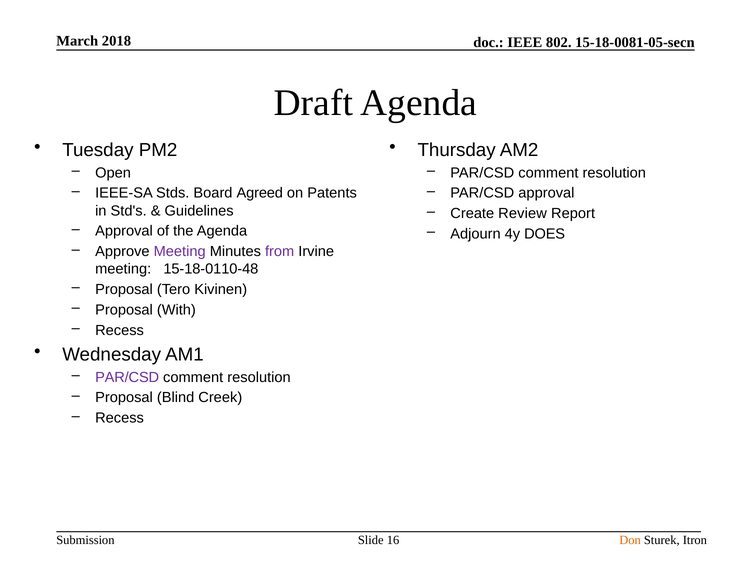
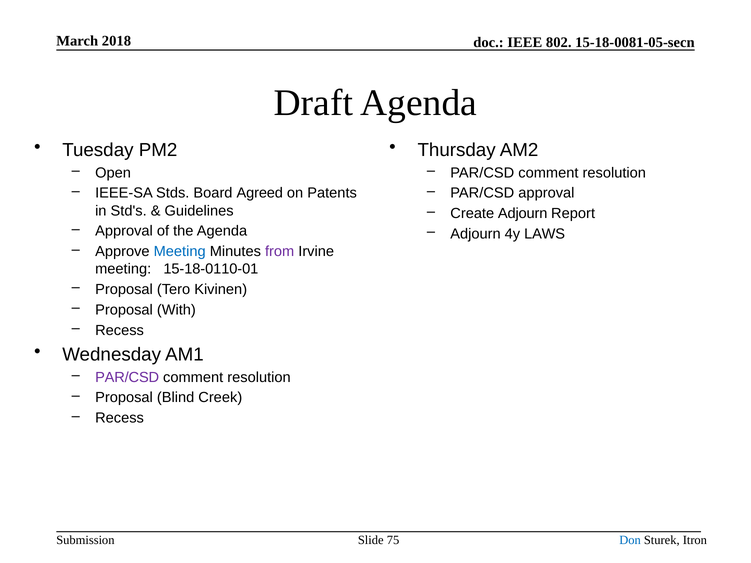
Create Review: Review -> Adjourn (523, 214)
DOES: DOES -> LAWS (545, 234)
Meeting colour: purple -> blue (180, 252)
15-18-0110-48: 15-18-0110-48 -> 15-18-0110-01 (211, 269)
16: 16 -> 75 (393, 540)
Don colour: orange -> blue (630, 540)
